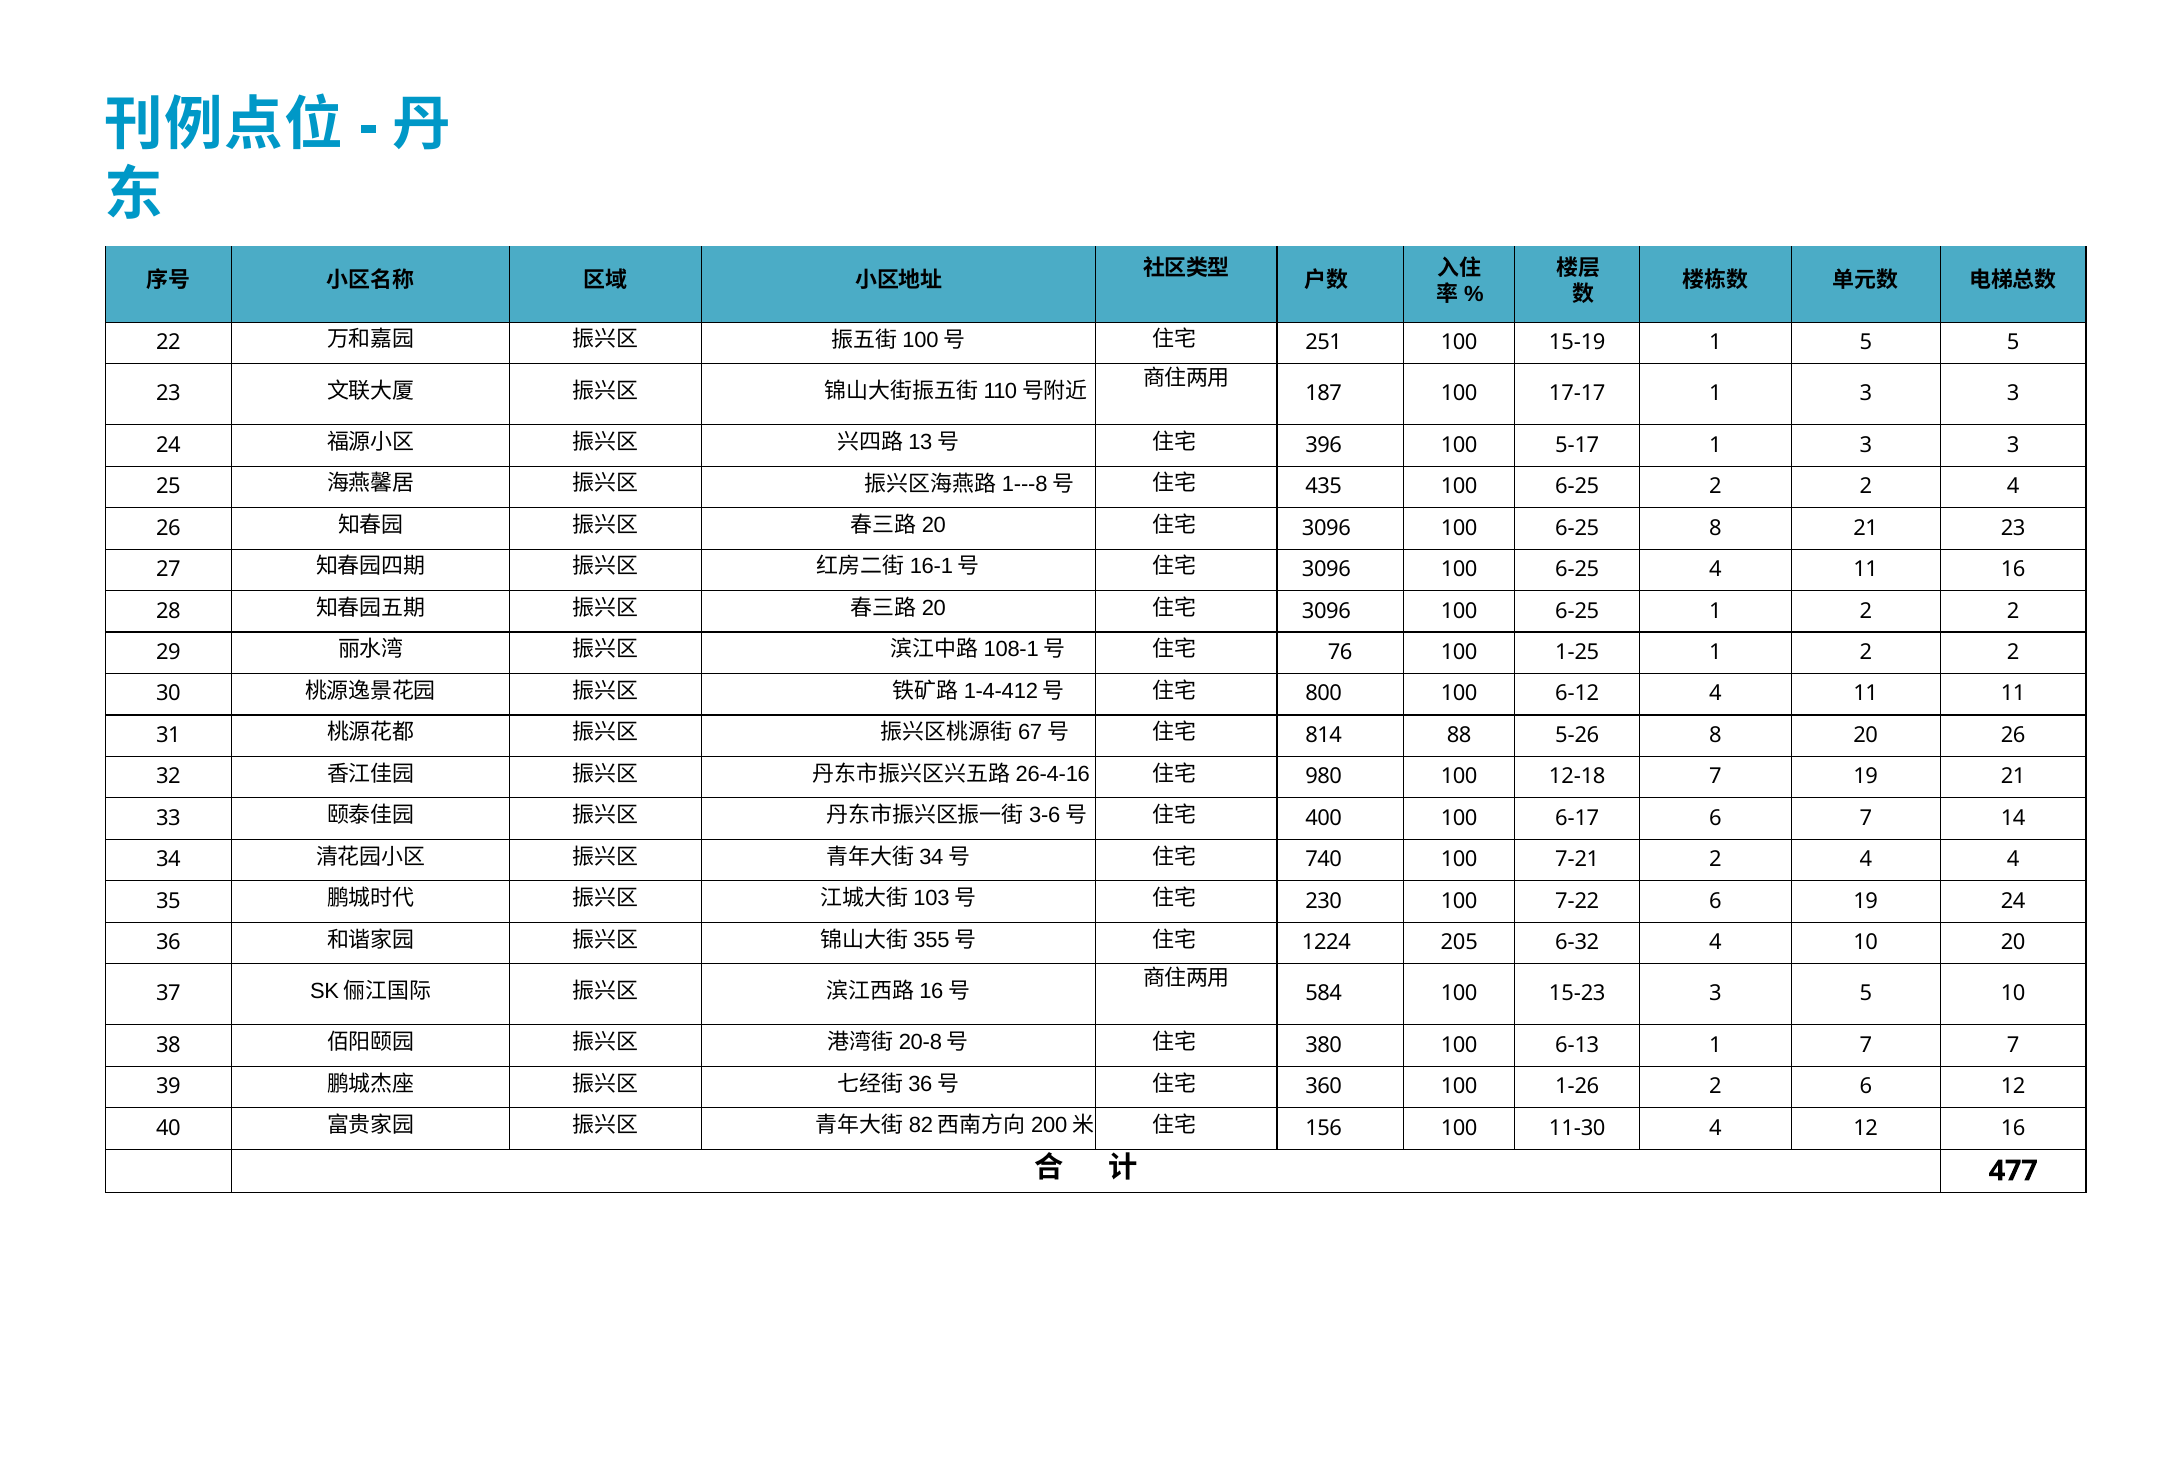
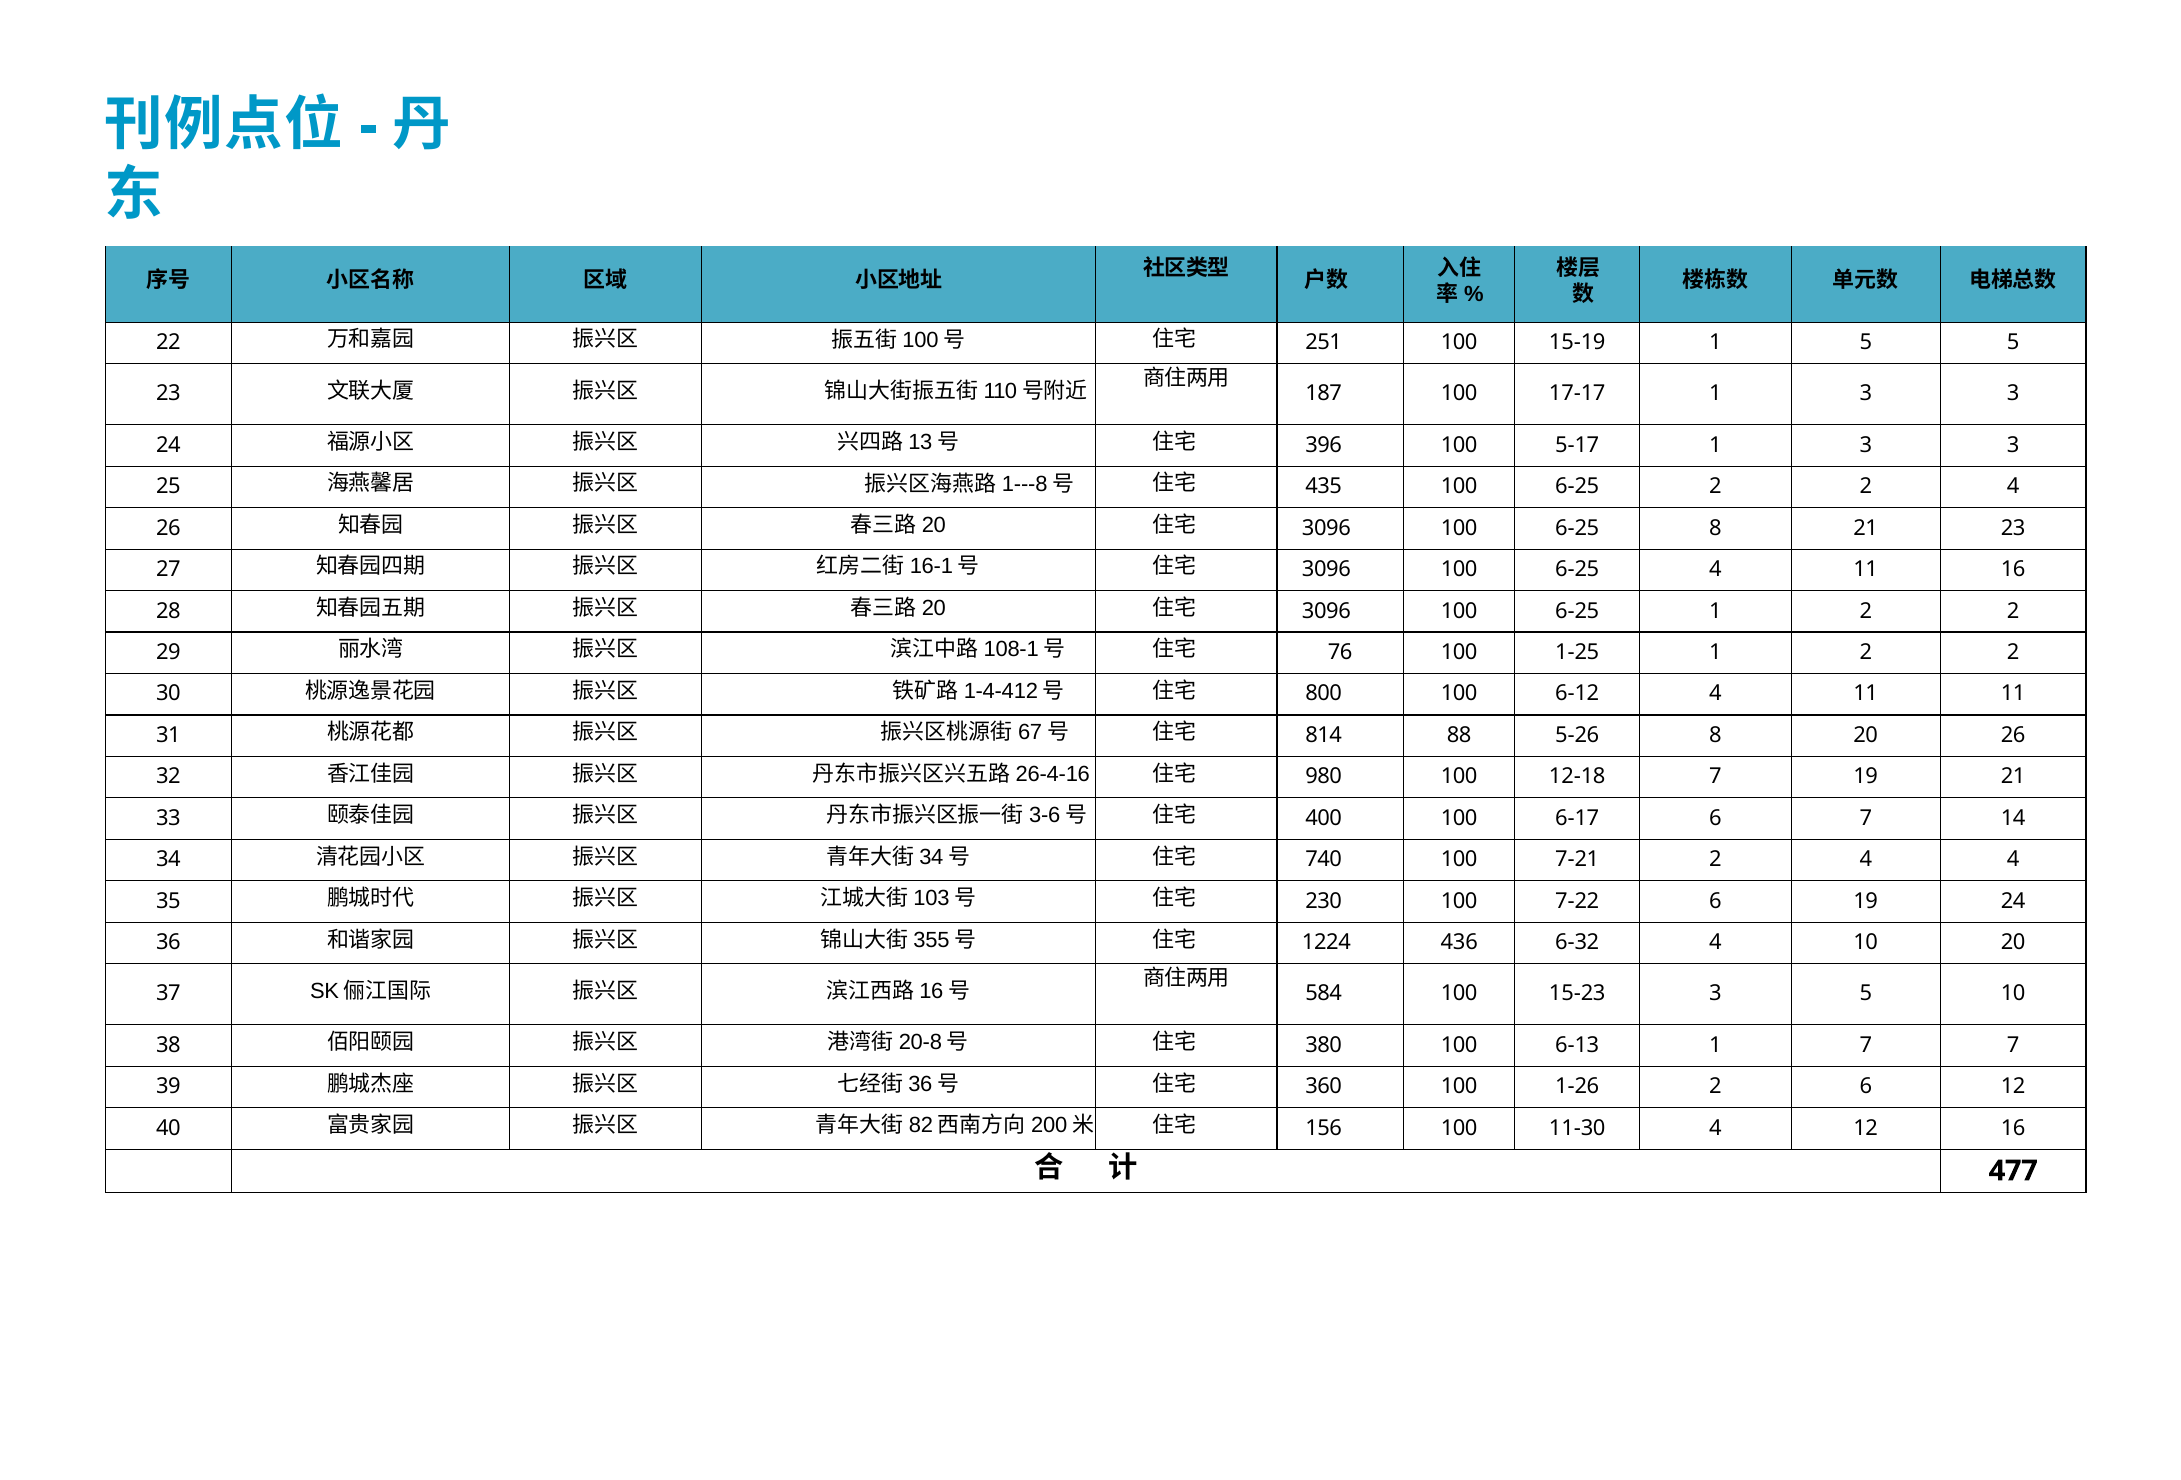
205: 205 -> 436 (1459, 943)
